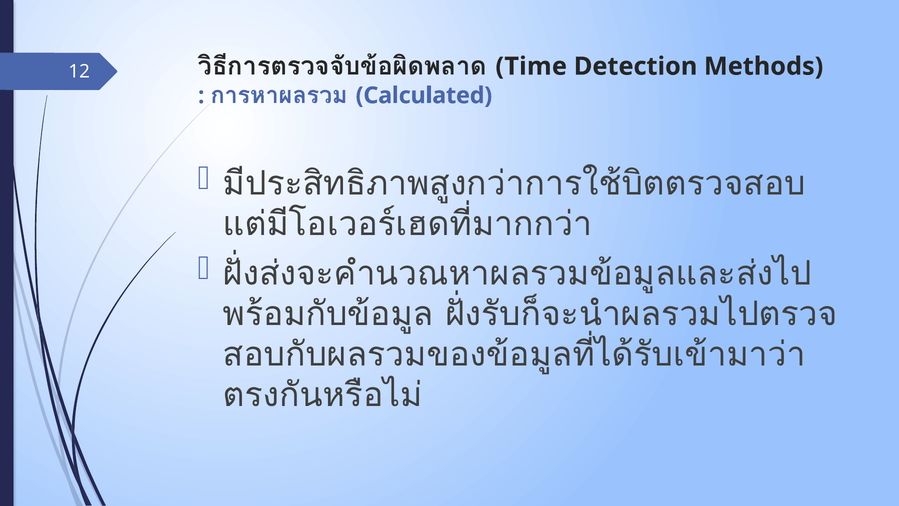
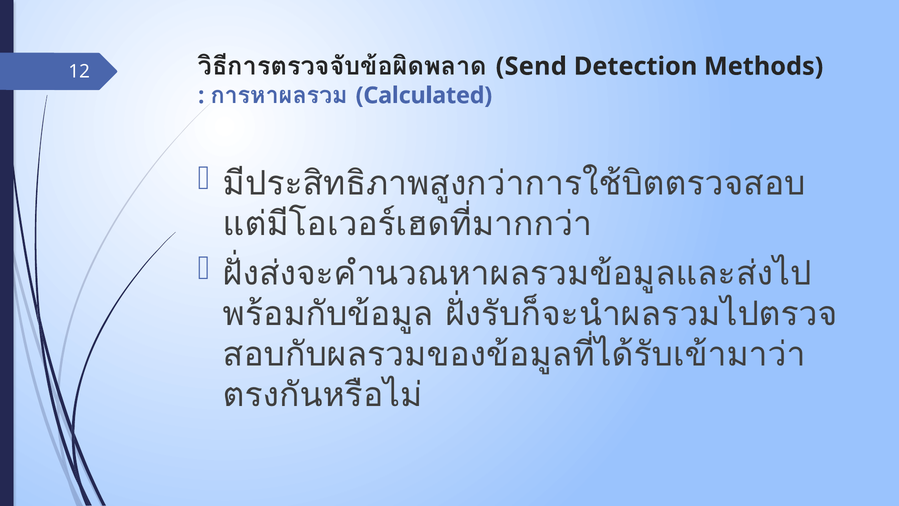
Time: Time -> Send (531, 66)
